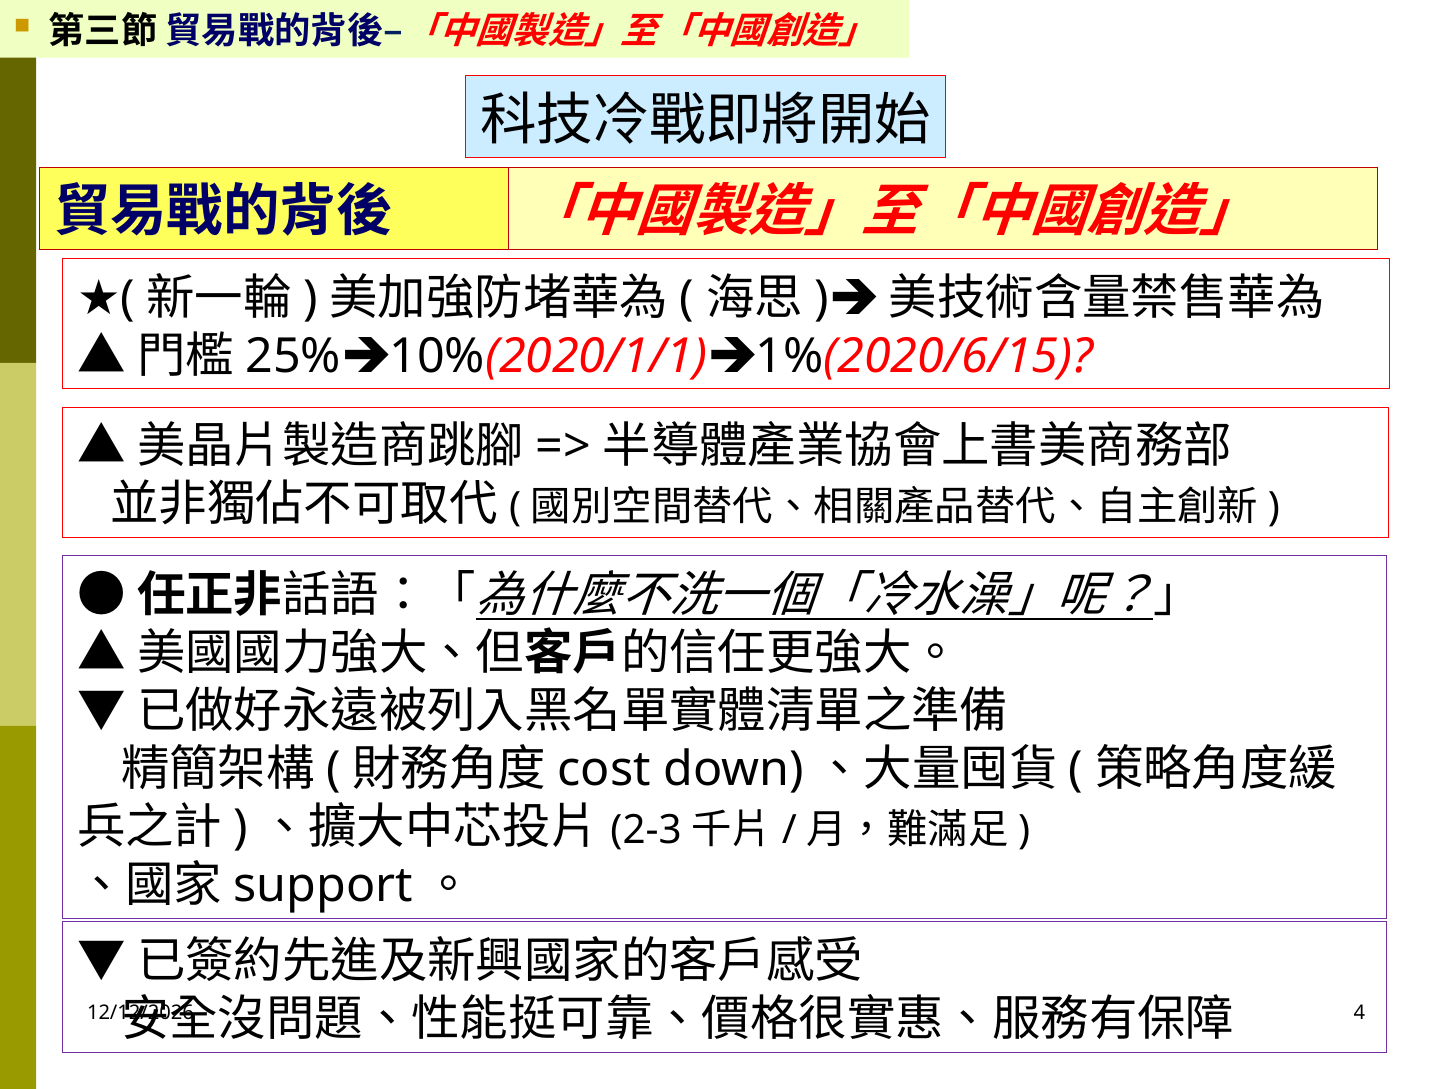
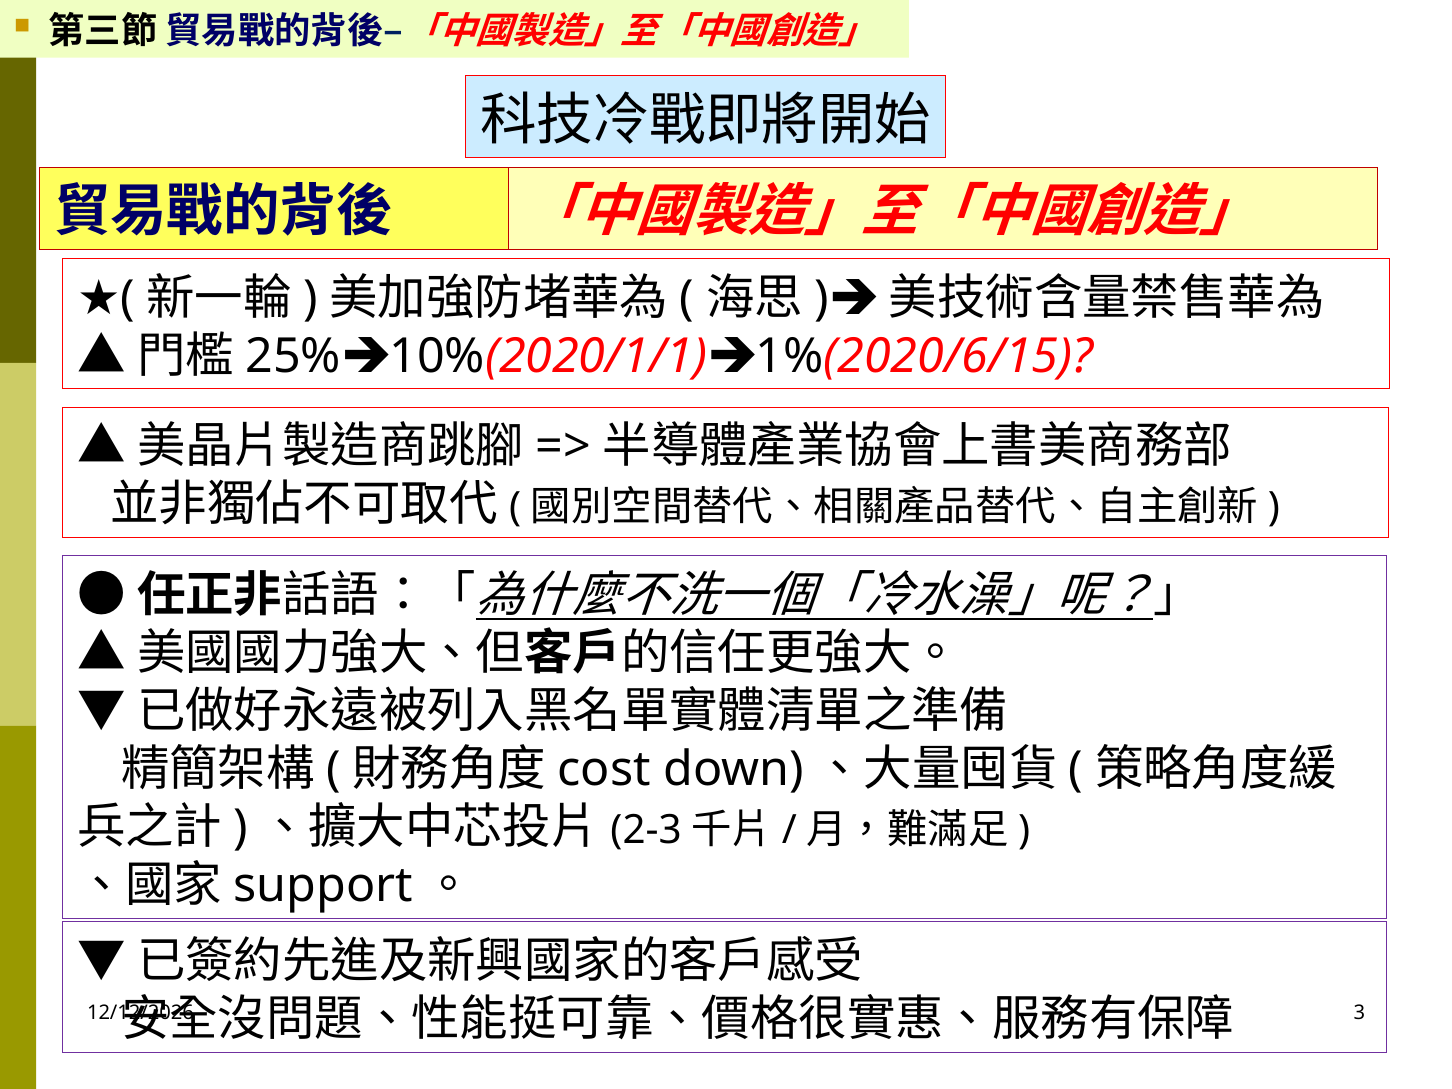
4: 4 -> 3 (1359, 1013)
